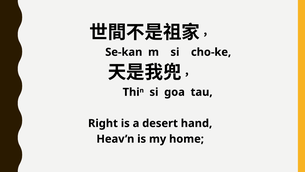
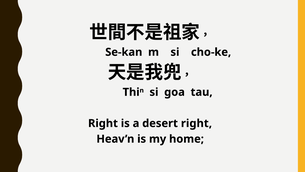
desert hand: hand -> right (196, 123)
